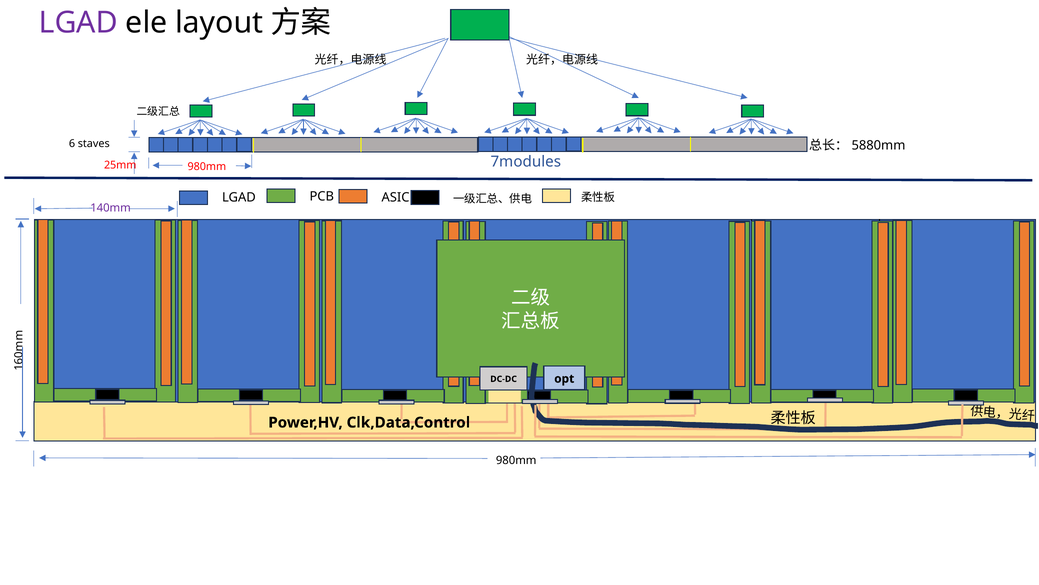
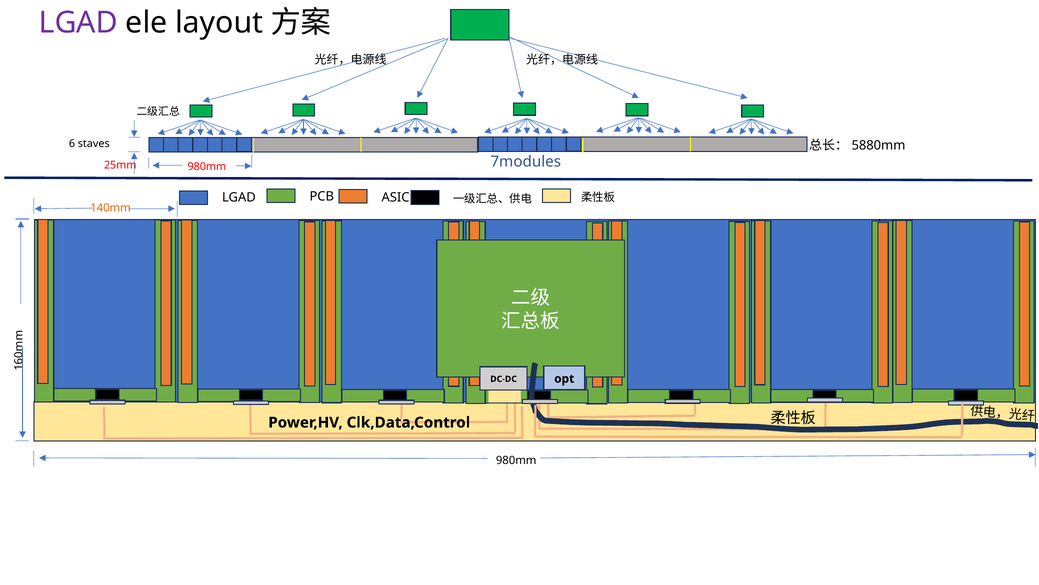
140mm colour: purple -> orange (111, 208)
